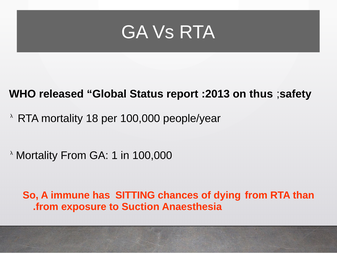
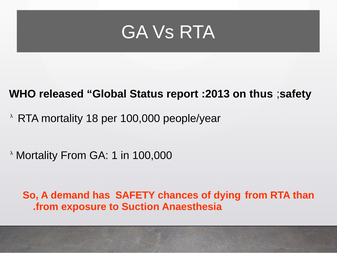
immune: immune -> demand (70, 195)
has SITTING: SITTING -> SAFETY (135, 195)
